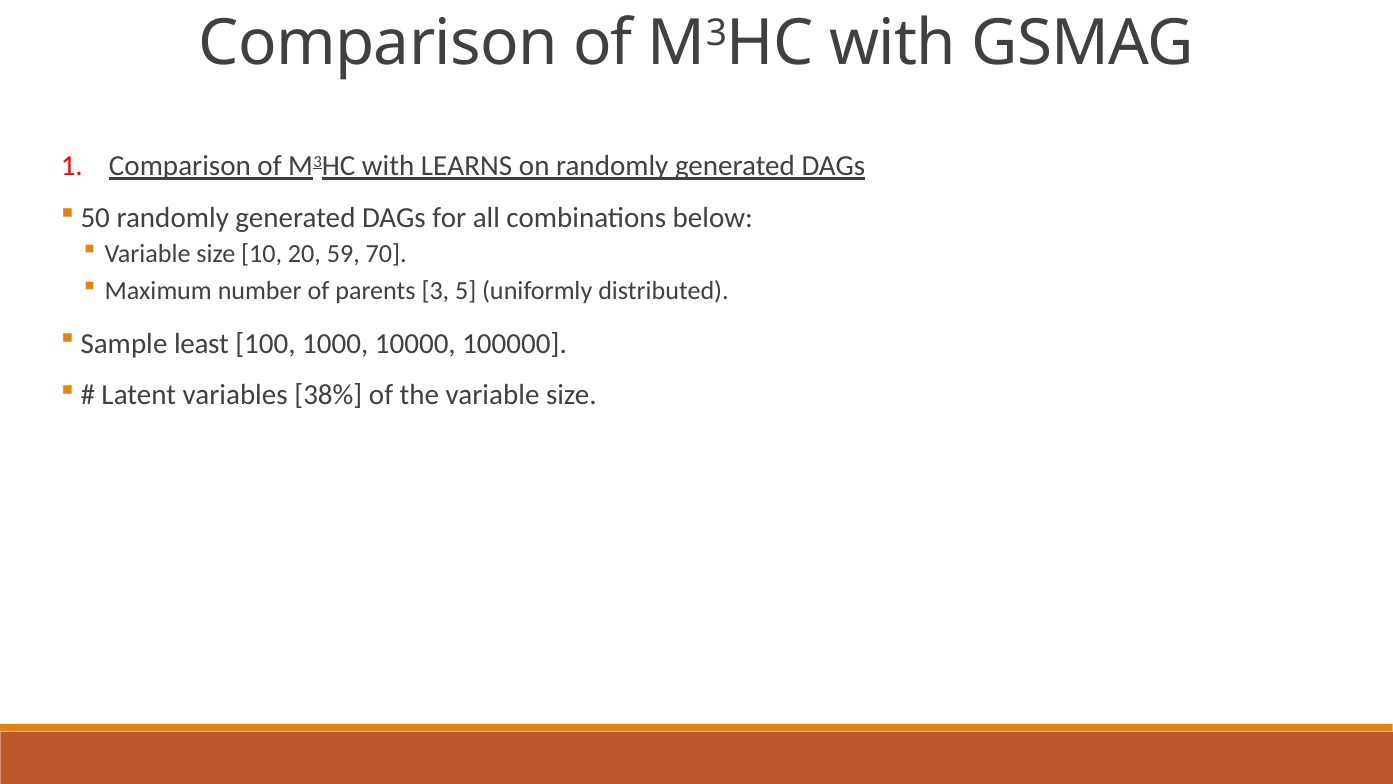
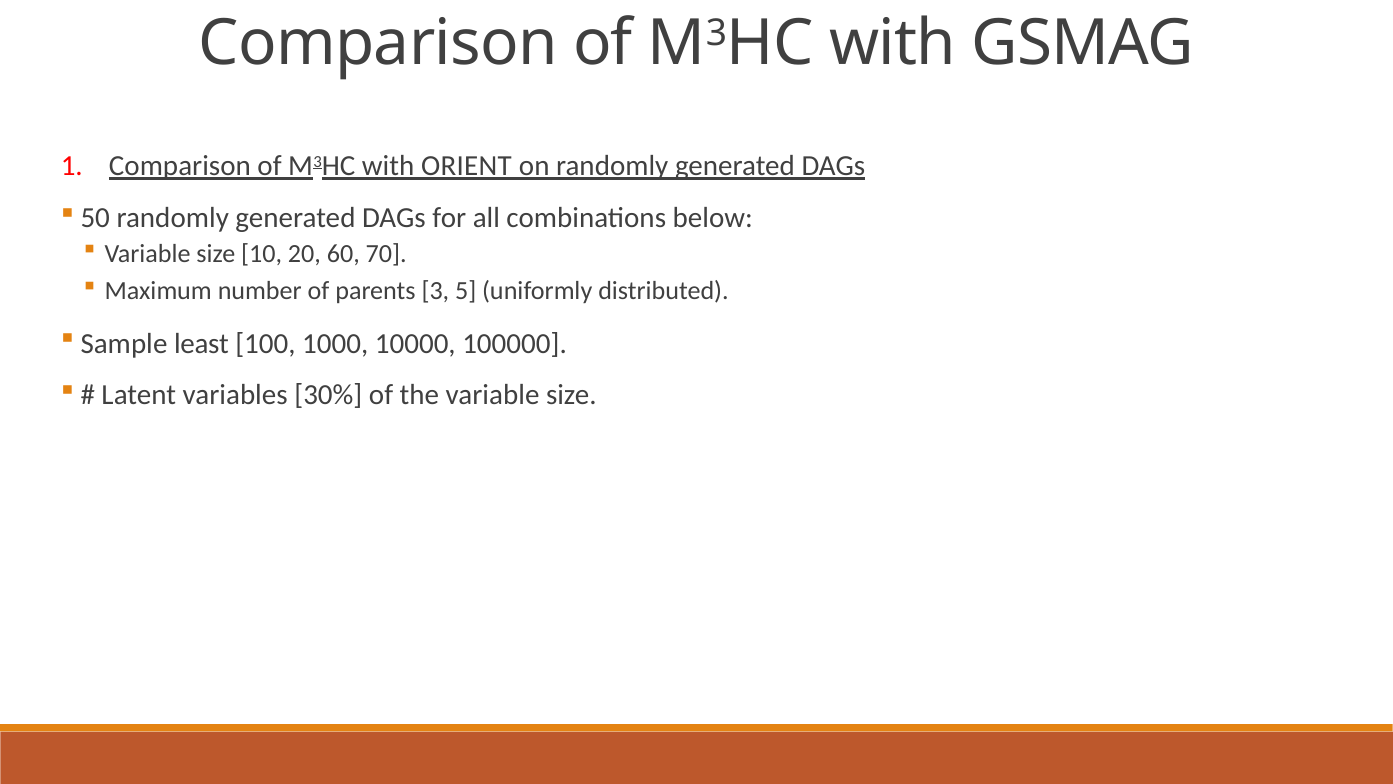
LEARNS: LEARNS -> ORIENT (466, 166)
59: 59 -> 60 (343, 253)
38%: 38% -> 30% (328, 395)
